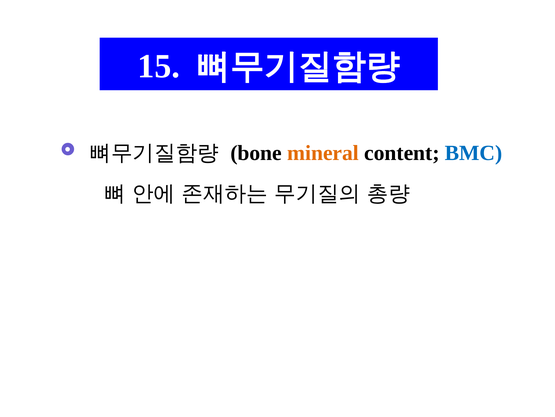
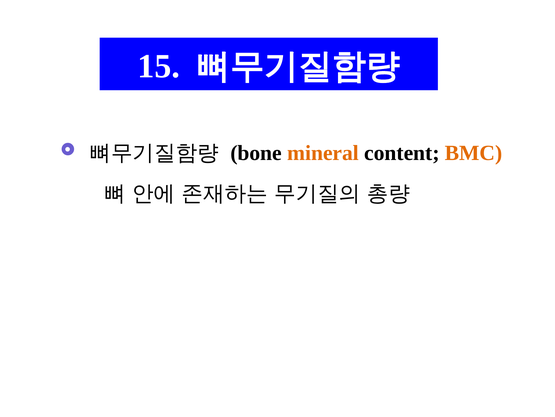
BMC colour: blue -> orange (474, 153)
